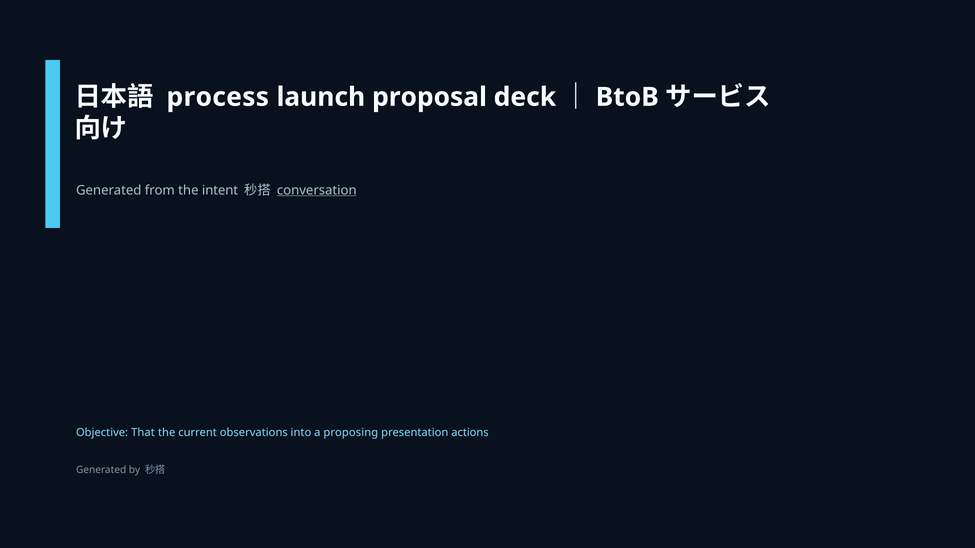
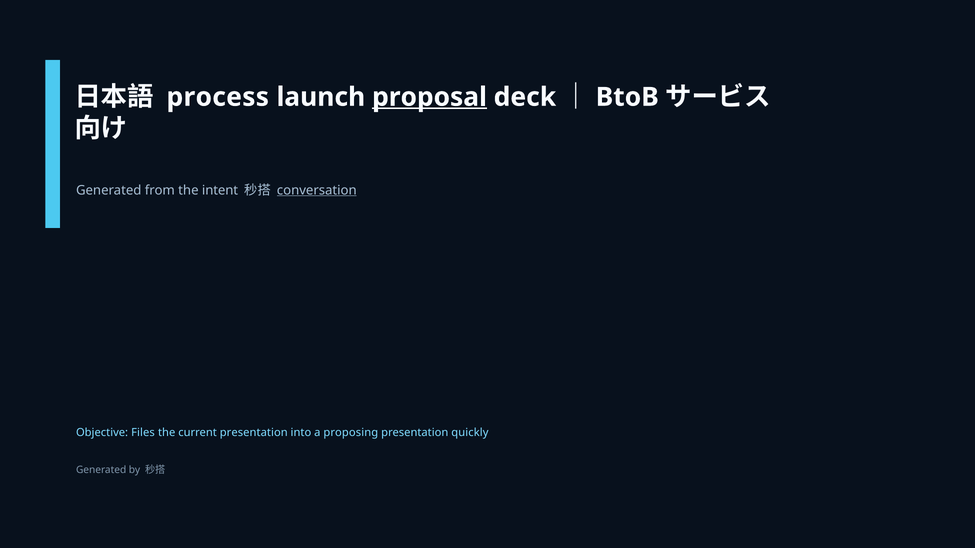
proposal underline: none -> present (429, 97)
That: That -> Files (143, 433)
current observations: observations -> presentation (254, 433)
actions: actions -> quickly (470, 433)
